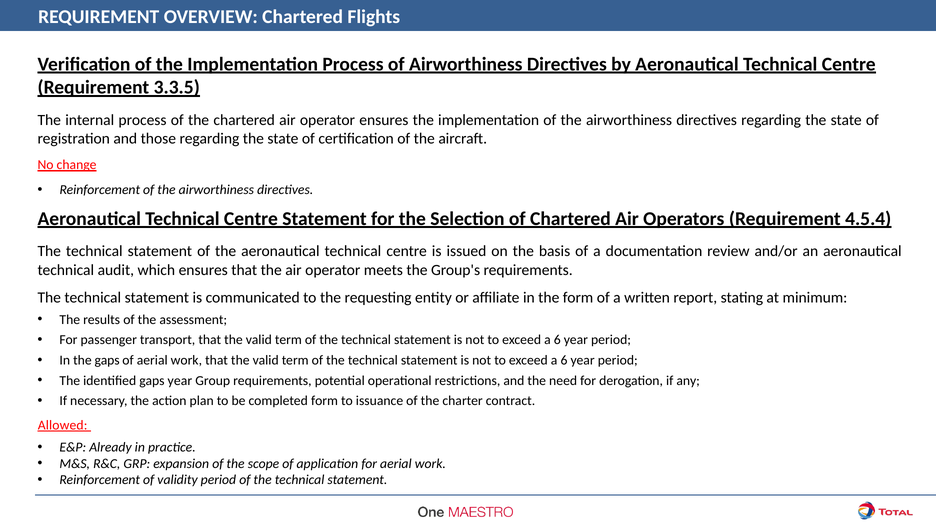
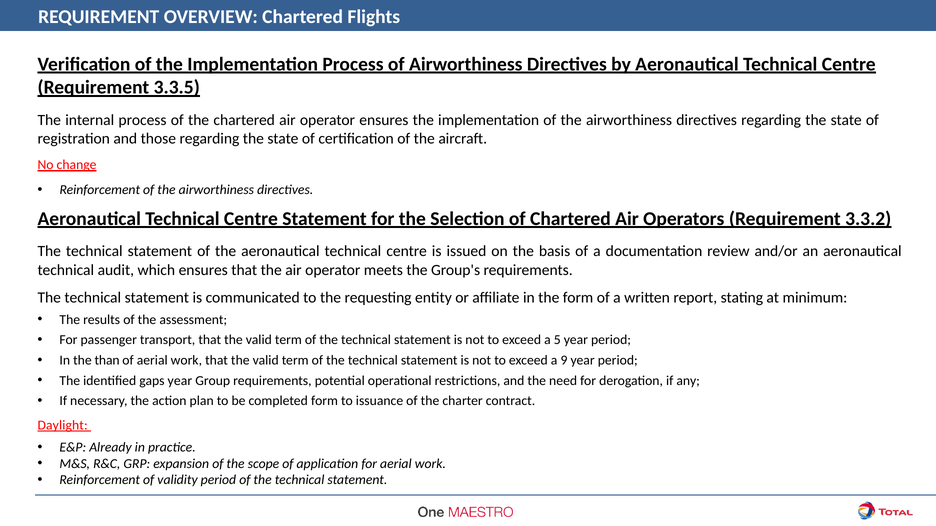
4.5.4: 4.5.4 -> 3.3.2 (868, 219)
6: 6 -> 5 (557, 340)
the gaps: gaps -> than (107, 361)
6: 6 -> 9 (564, 361)
Allowed: Allowed -> Daylight (63, 425)
